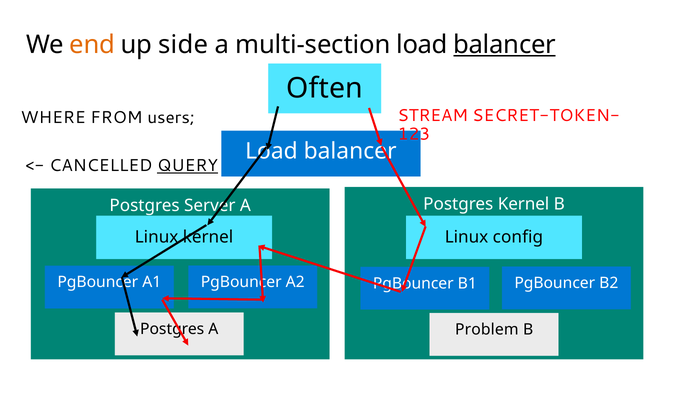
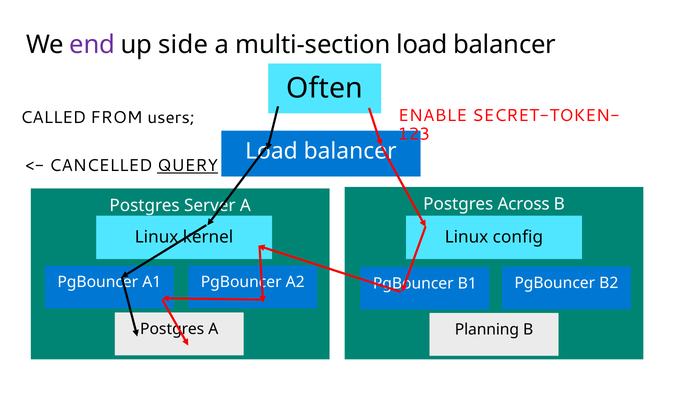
end colour: orange -> purple (92, 45)
balancer underline: present -> none (505, 45)
STREAM: STREAM -> ENABLE (433, 115)
WHERE: WHERE -> CALLED (53, 117)
Postgres Kernel: Kernel -> Across (524, 204)
Problem: Problem -> Planning (487, 329)
